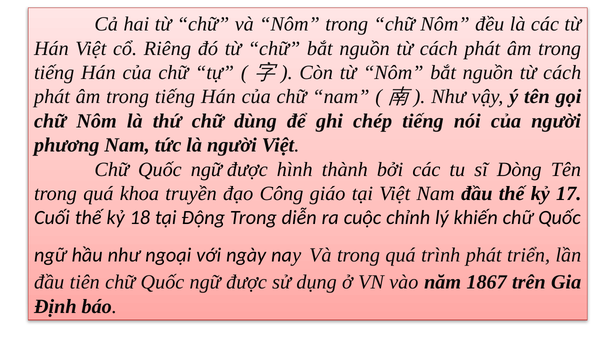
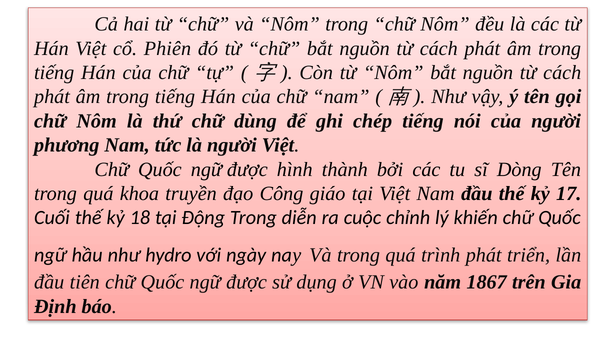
Riêng: Riêng -> Phiên (167, 48)
ngoại: ngoại -> hydro (168, 255)
